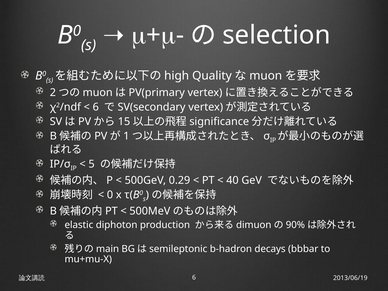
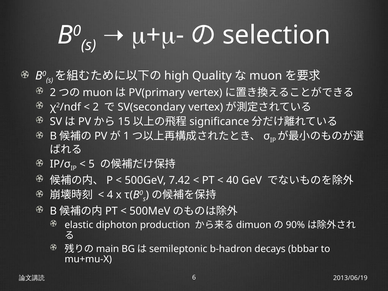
6: 6 -> 2 (96, 107)
0.29: 0.29 -> 7.42 (179, 180)
0: 0 -> 4 (110, 195)
